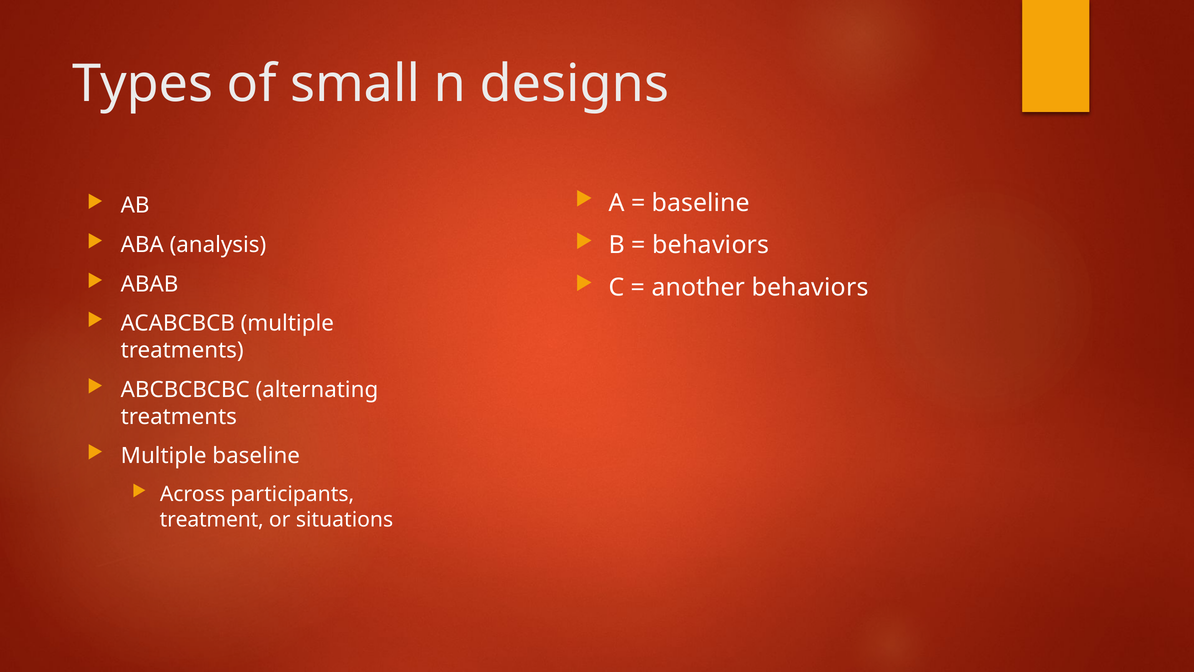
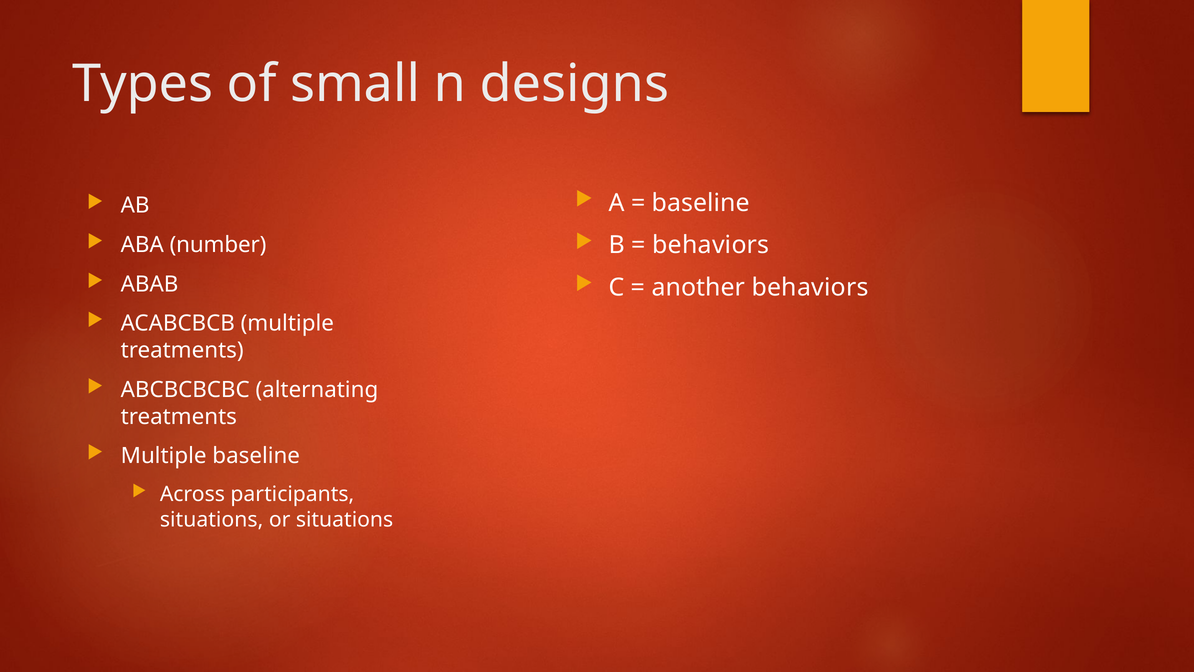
analysis: analysis -> number (218, 245)
treatment: treatment -> situations (212, 520)
